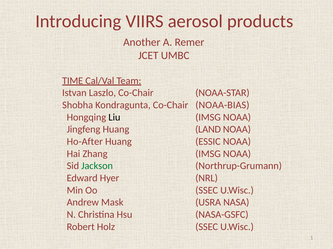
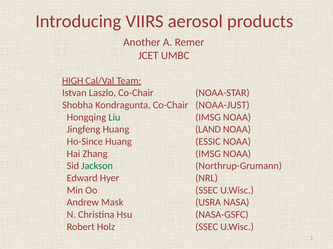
TIME: TIME -> HIGH (73, 81)
NOAA-BIAS: NOAA-BIAS -> NOAA-JUST (222, 105)
Liu colour: black -> green (114, 118)
Ho-After: Ho-After -> Ho-Since (85, 142)
